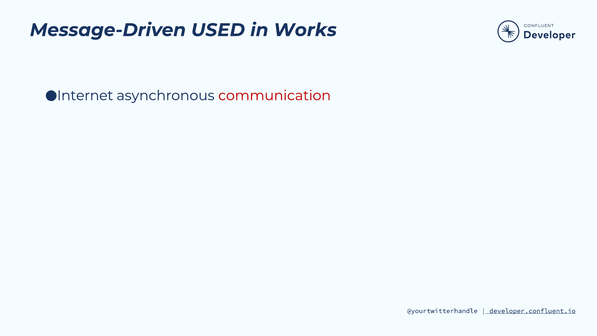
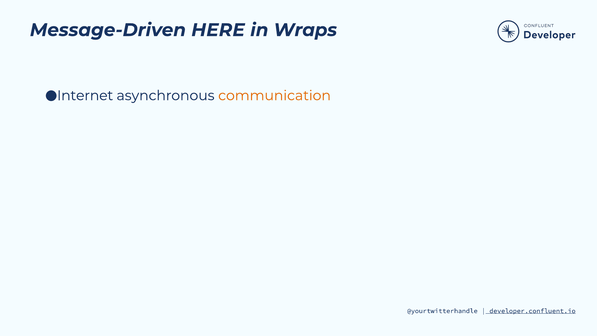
USED: USED -> HERE (218, 30)
Works: Works -> Wraps (305, 30)
communication colour: red -> orange (275, 96)
